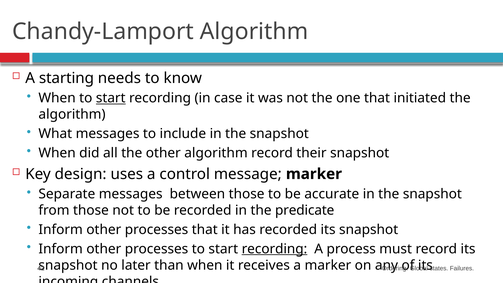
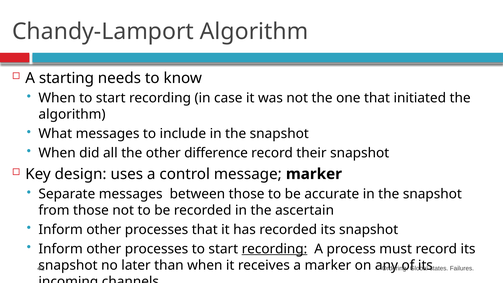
start underline: present -> none (111, 98)
other algorithm: algorithm -> difference (216, 153)
predicate: predicate -> ascertain (305, 210)
